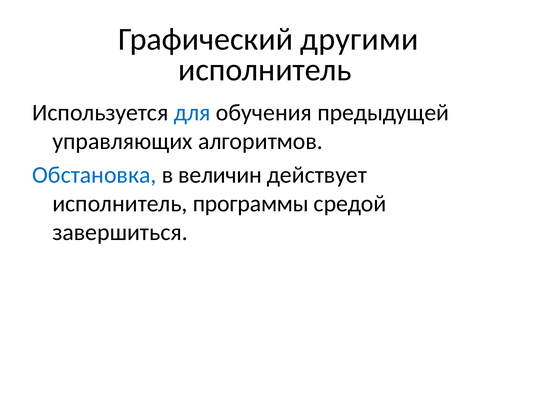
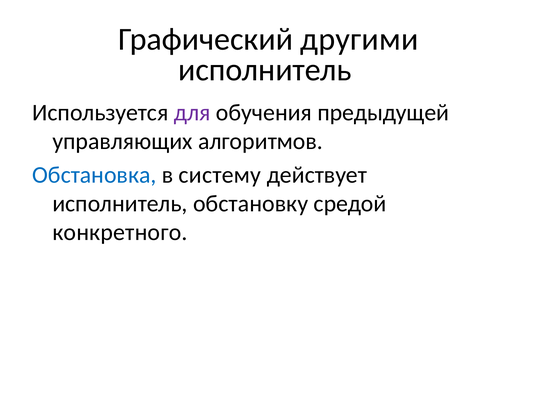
для colour: blue -> purple (192, 113)
величин: величин -> систему (220, 175)
программы: программы -> обстановку (251, 203)
завершиться: завершиться -> конкретного (120, 232)
